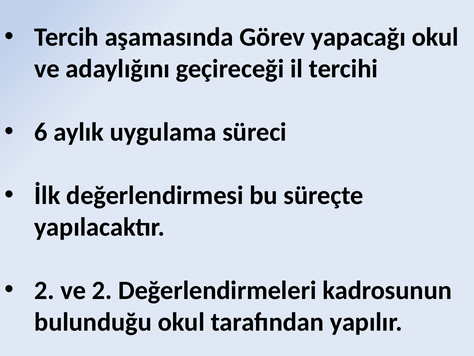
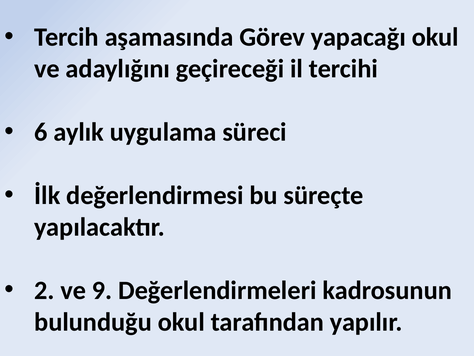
ve 2: 2 -> 9 (102, 290)
